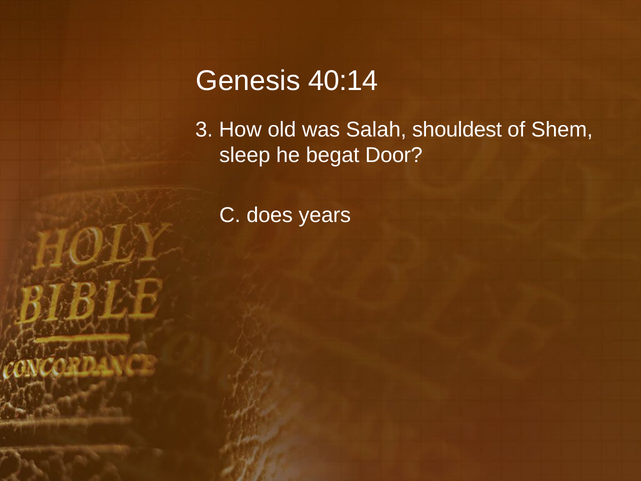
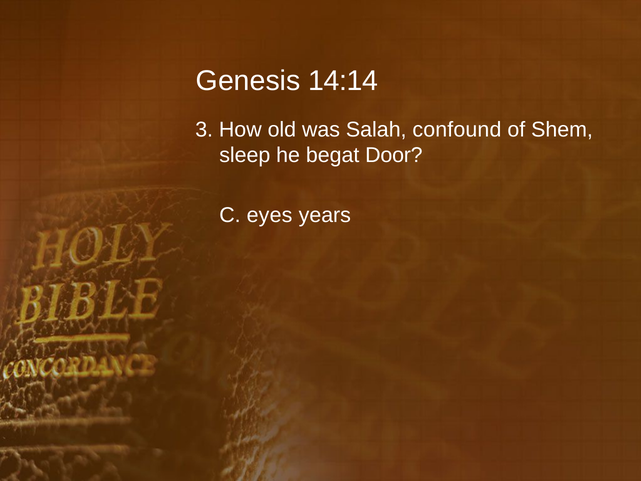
40:14: 40:14 -> 14:14 (343, 81)
shouldest: shouldest -> confound (457, 130)
does: does -> eyes (270, 215)
